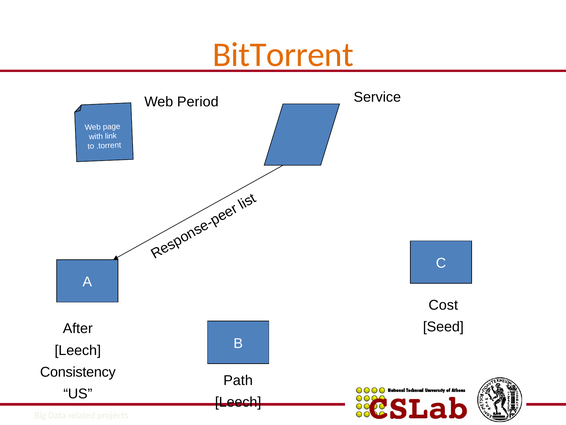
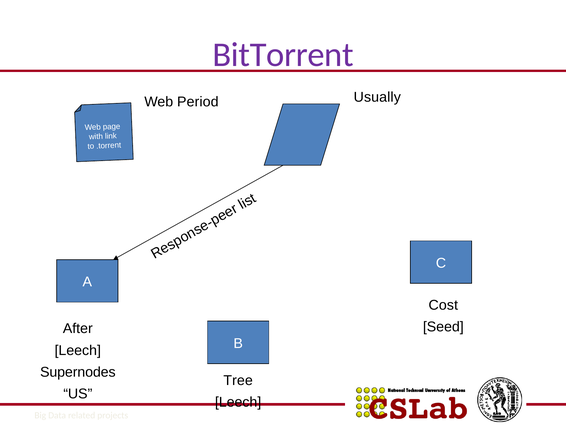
BitTorrent colour: orange -> purple (283, 55)
Service: Service -> Usually (377, 97)
Consistency: Consistency -> Supernodes (78, 372)
Path: Path -> Tree (238, 380)
